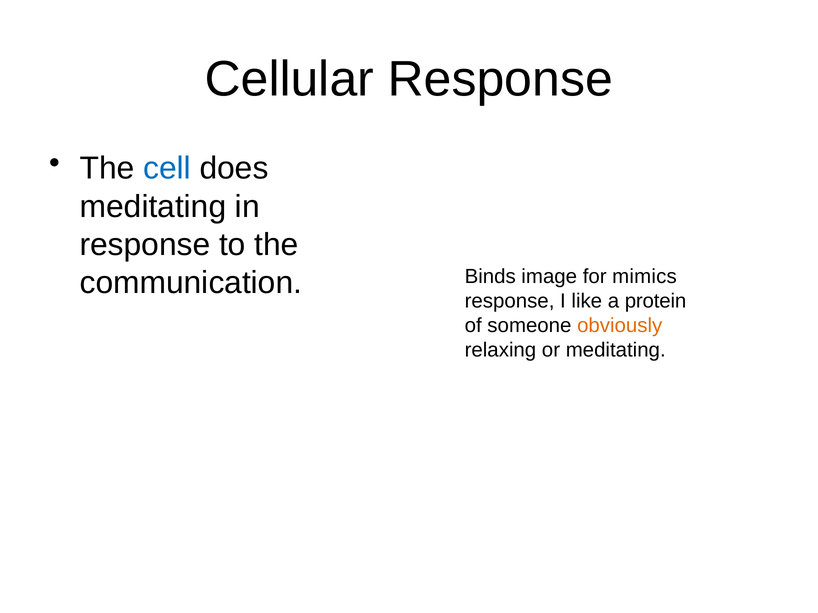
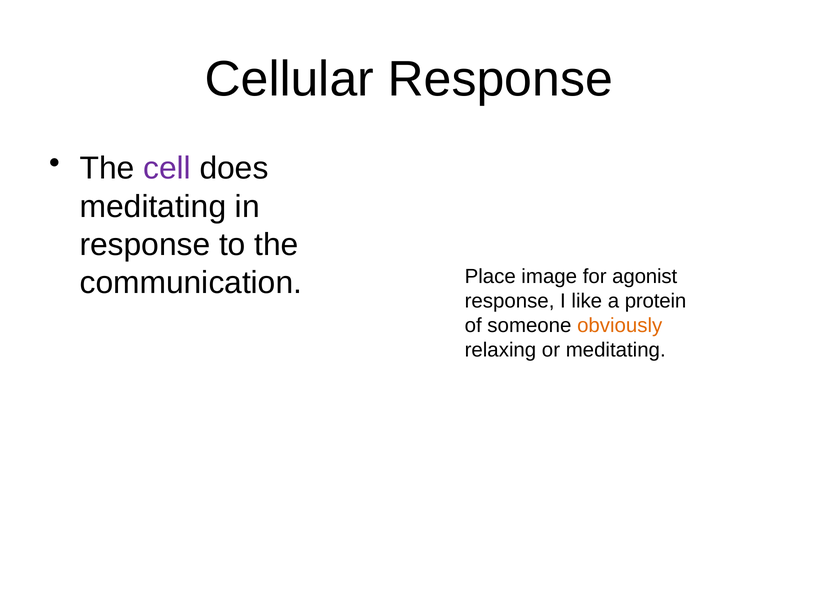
cell colour: blue -> purple (167, 169)
Binds: Binds -> Place (490, 277)
mimics: mimics -> agonist (645, 277)
